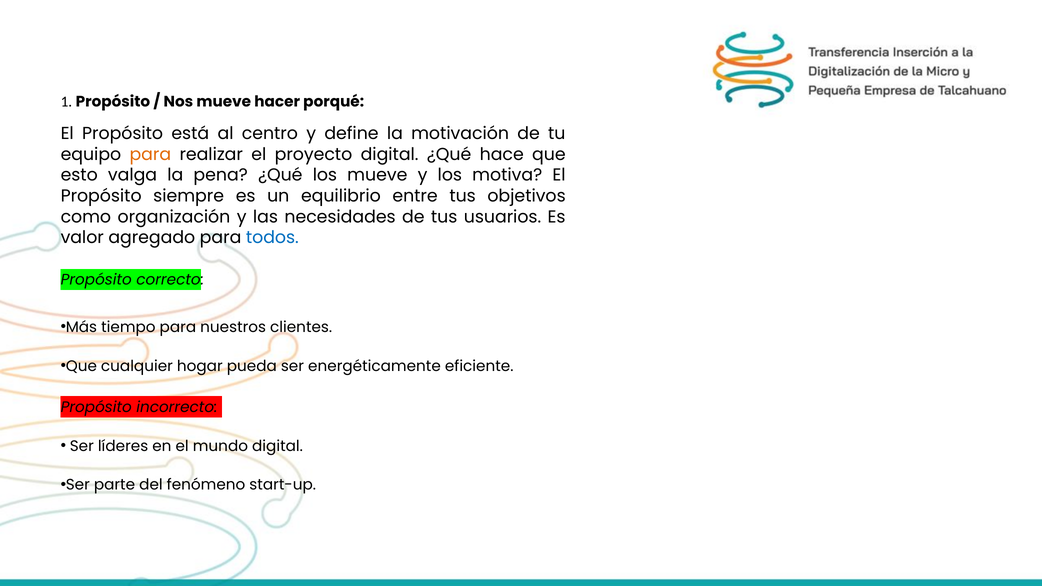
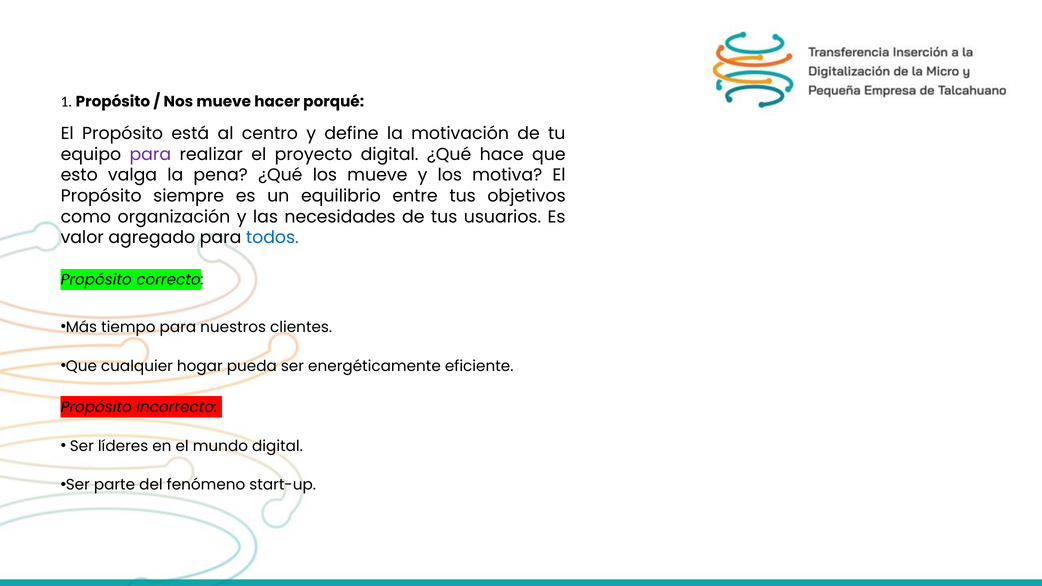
para colour: orange -> purple (150, 154)
